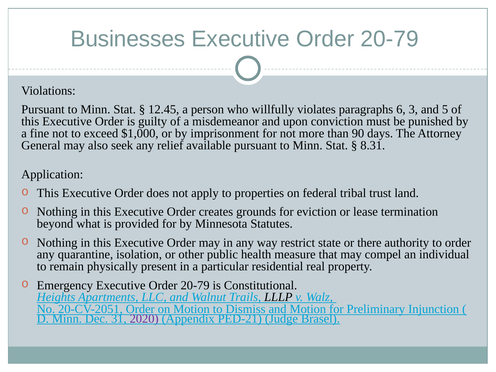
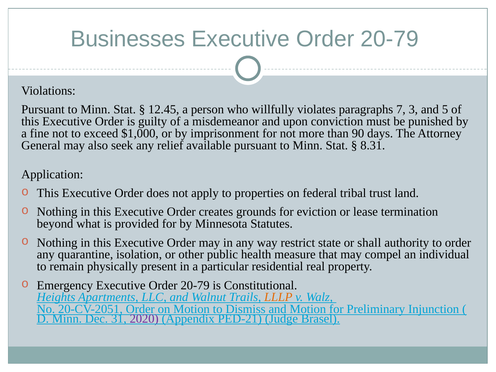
6: 6 -> 7 (401, 110)
there: there -> shall (369, 243)
LLLP colour: black -> orange (278, 297)
